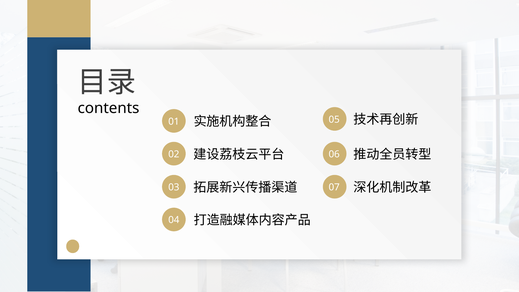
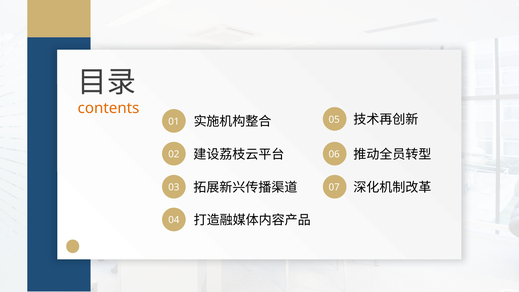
contents colour: black -> orange (109, 108)
